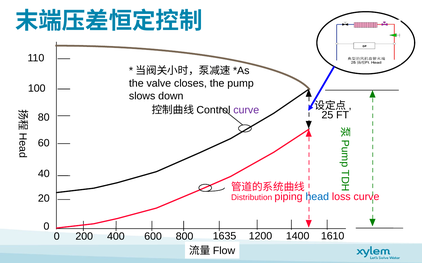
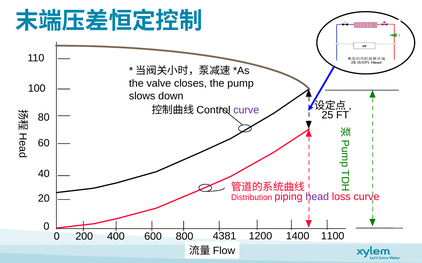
head colour: blue -> purple (317, 197)
1635: 1635 -> 4381 (225, 237)
1610: 1610 -> 1100 (333, 237)
